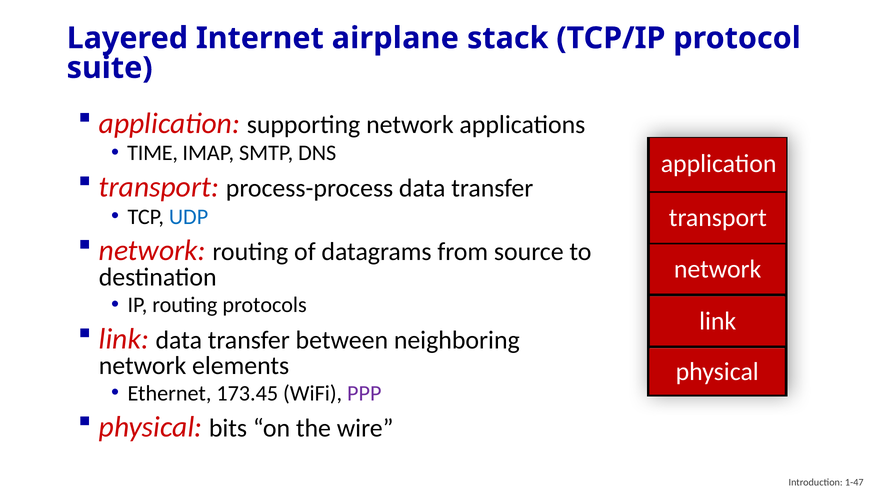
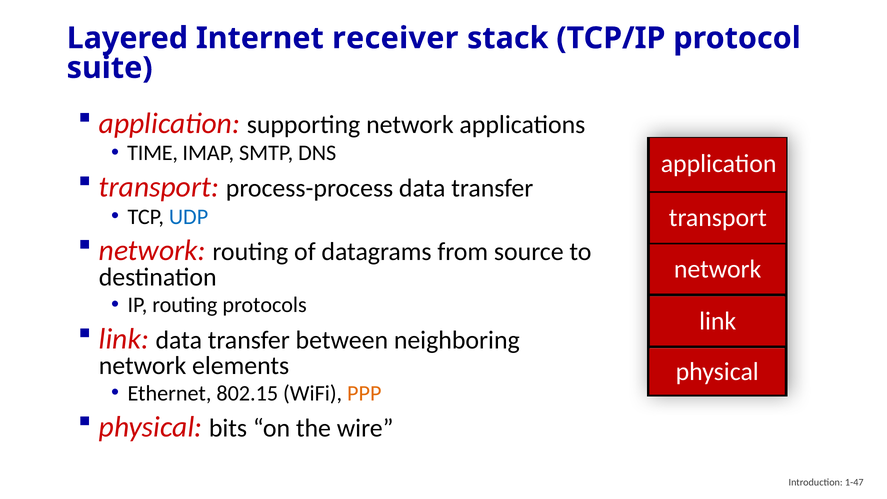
airplane: airplane -> receiver (395, 38)
173.45: 173.45 -> 802.15 (247, 393)
PPP colour: purple -> orange (364, 393)
